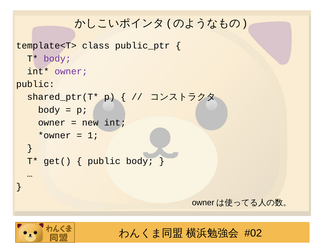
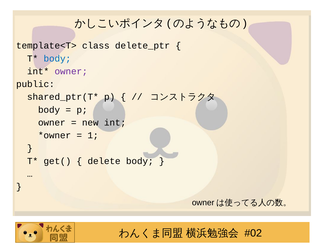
public_ptr: public_ptr -> delete_ptr (143, 46)
body colour: purple -> blue (57, 58)
public: public -> delete (104, 161)
